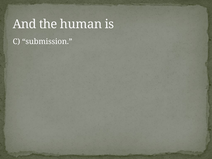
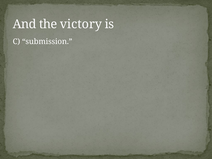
human: human -> victory (81, 24)
